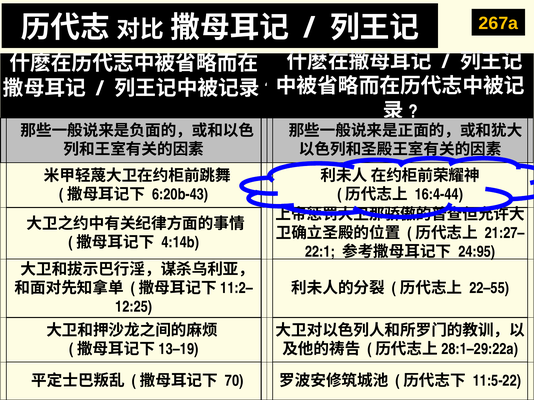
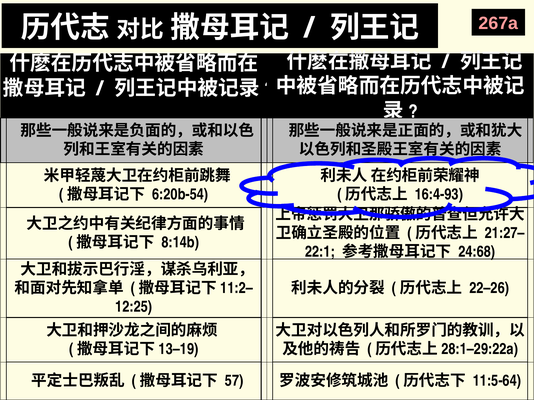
267a colour: yellow -> pink (498, 23)
6:20b-43: 6:20b-43 -> 6:20b-54 (180, 194)
16:4-44: 16:4-44 -> 16:4-93 (439, 194)
4:14b: 4:14b -> 8:14b (180, 243)
24:95: 24:95 -> 24:68 (477, 252)
22–55: 22–55 -> 22–26 (489, 288)
70: 70 -> 57 (234, 381)
11:5-22: 11:5-22 -> 11:5-64 (497, 381)
